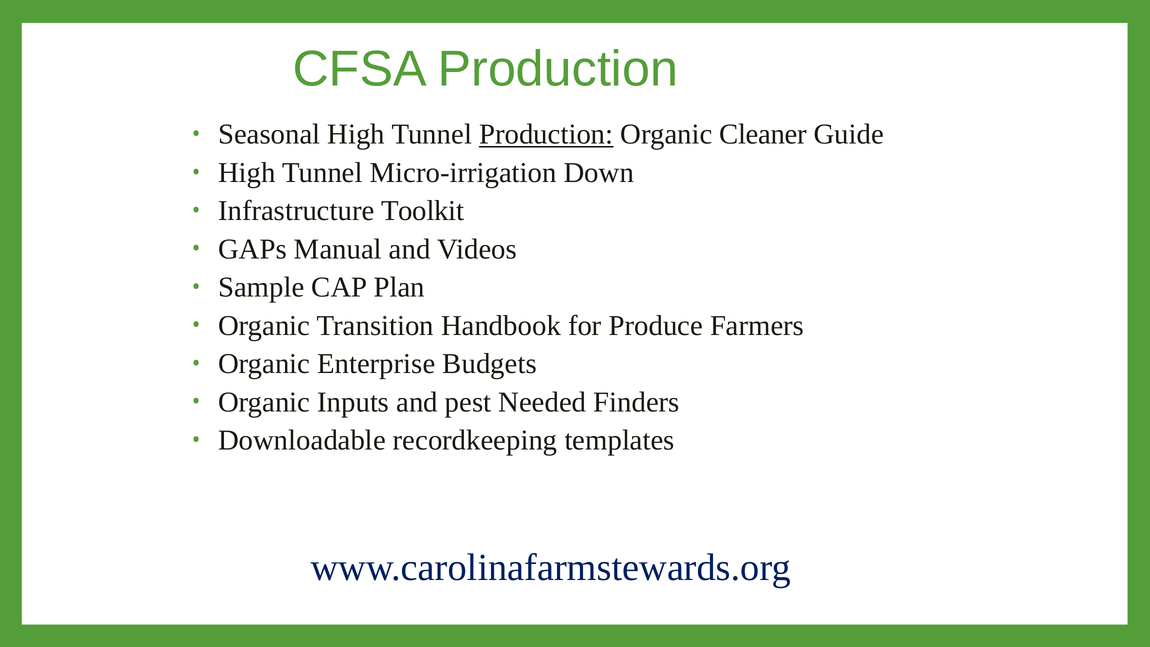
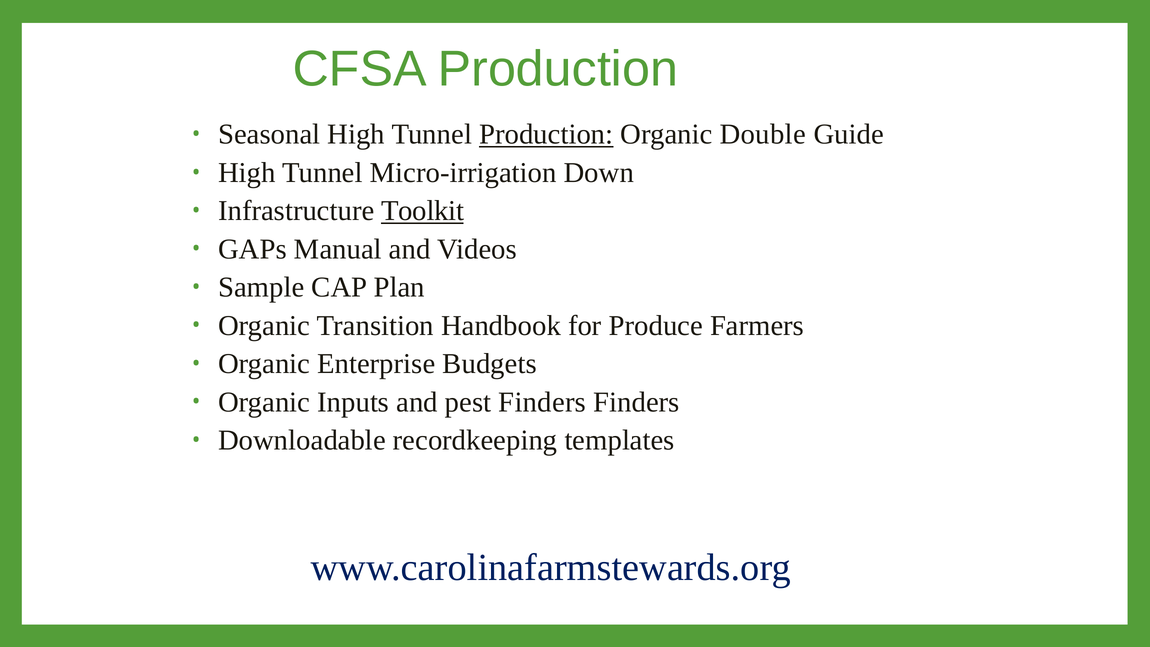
Cleaner: Cleaner -> Double (763, 134)
Toolkit underline: none -> present (423, 211)
pest Needed: Needed -> Finders (542, 402)
